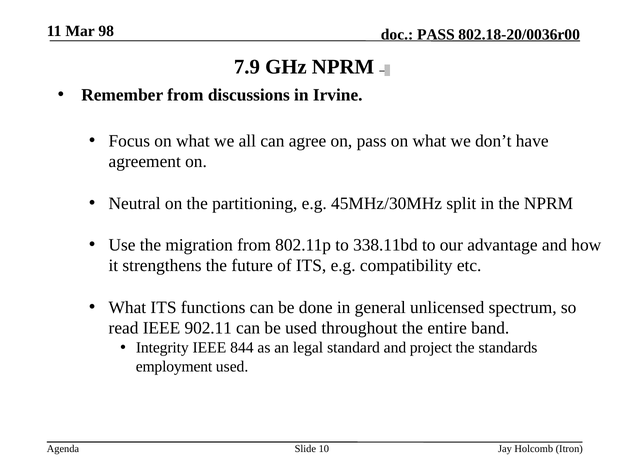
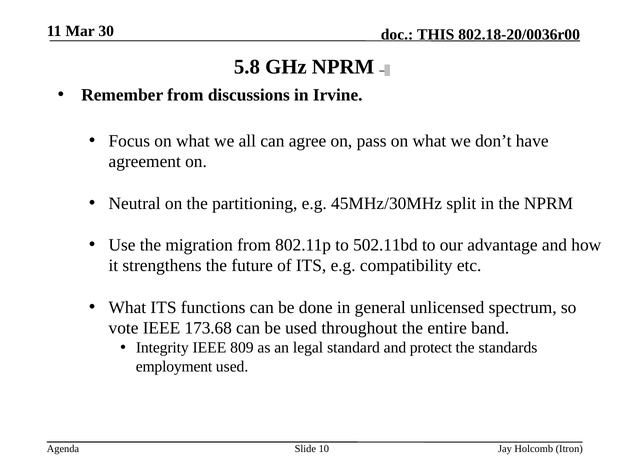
98: 98 -> 30 (106, 31)
PASS: PASS -> THIS (436, 35)
7.9: 7.9 -> 5.8 (247, 67)
338.11bd: 338.11bd -> 502.11bd (385, 245)
read: read -> vote (124, 328)
902.11: 902.11 -> 173.68 (208, 328)
844: 844 -> 809 (242, 348)
project: project -> protect (431, 348)
